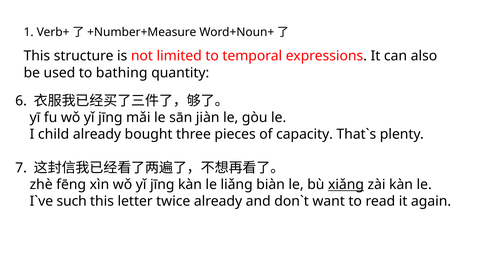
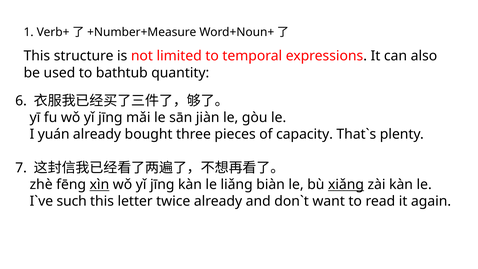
bathing: bathing -> bathtub (122, 73)
child: child -> yuán (54, 134)
xìn underline: none -> present (99, 185)
